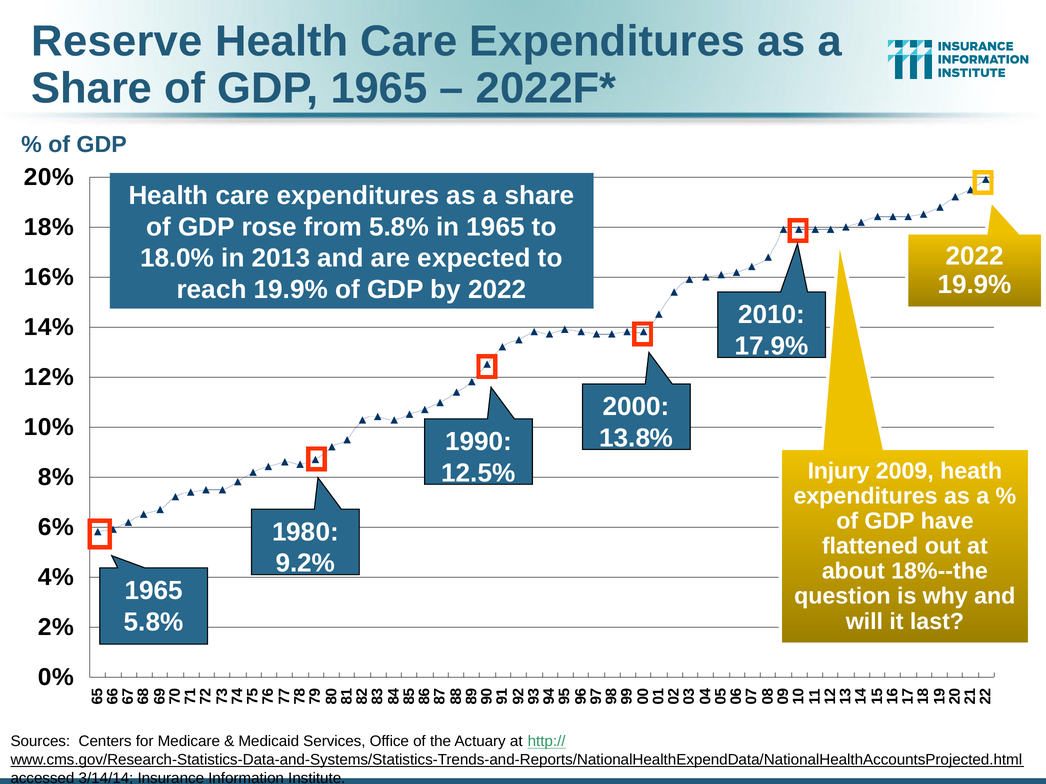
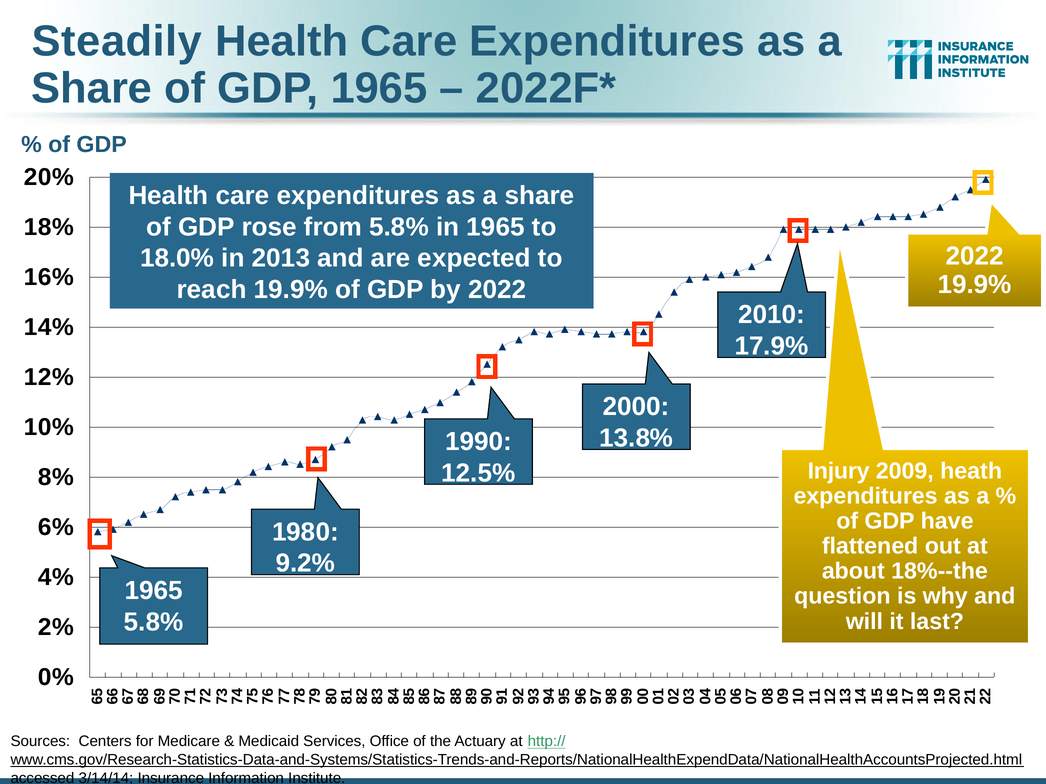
Reserve: Reserve -> Steadily (117, 42)
